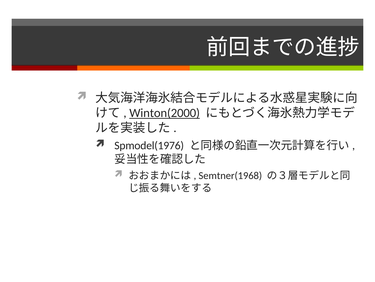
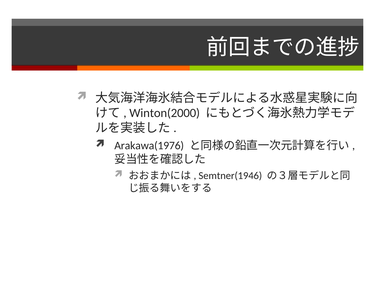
Winton(2000 underline: present -> none (165, 113)
Spmodel(1976: Spmodel(1976 -> Arakawa(1976 (149, 145)
Semtner(1968: Semtner(1968 -> Semtner(1946 (230, 175)
